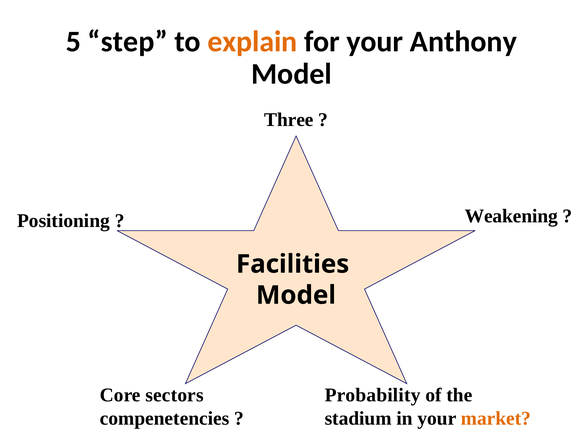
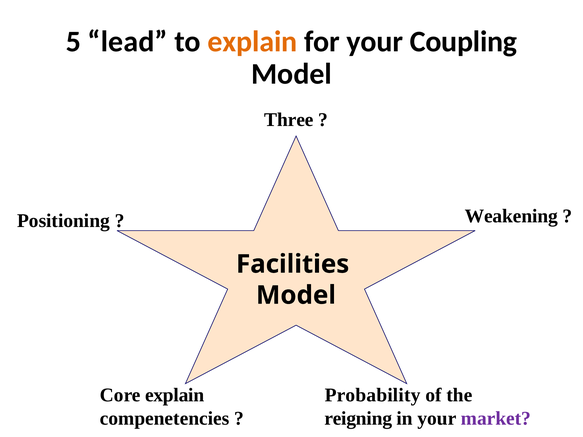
step: step -> lead (128, 42)
Anthony: Anthony -> Coupling (464, 42)
Core sectors: sectors -> explain (175, 395)
stadium: stadium -> reigning (358, 419)
market colour: orange -> purple (496, 419)
